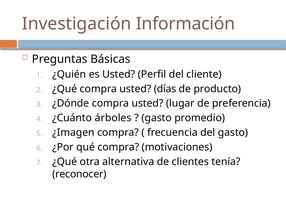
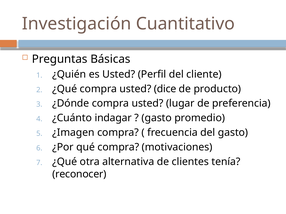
Información: Información -> Cuantitativo (185, 24)
días: días -> dice (165, 89)
árboles: árboles -> indagar (113, 118)
